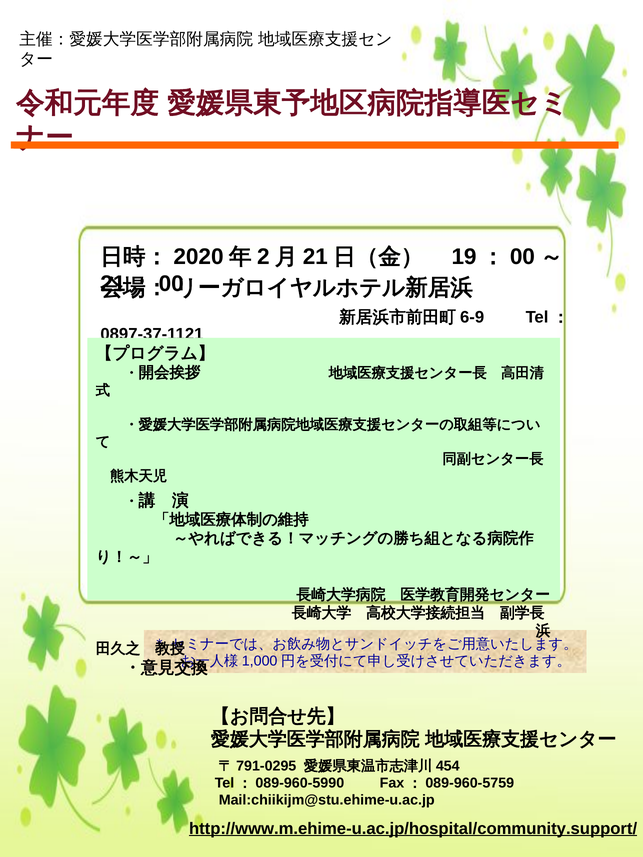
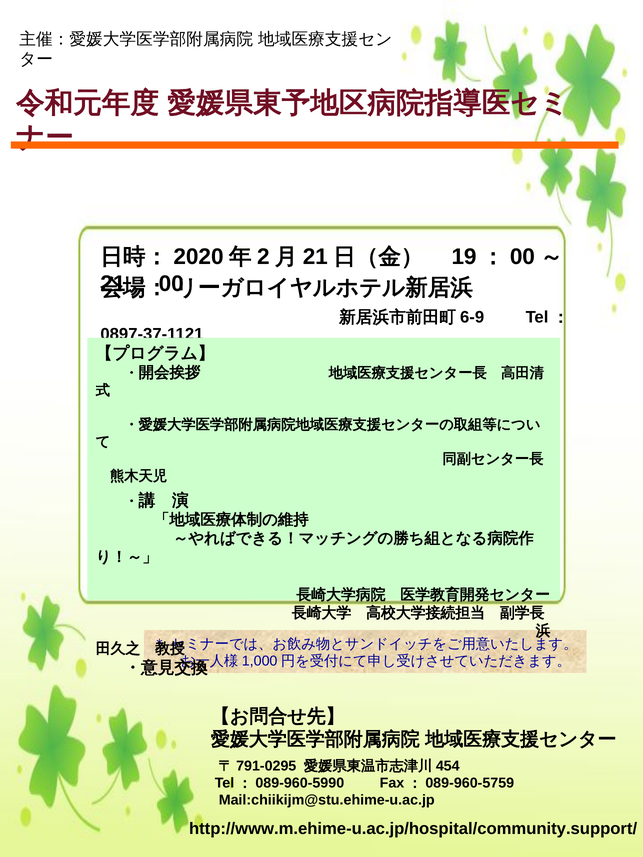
http://www.m.ehime-u.ac.jp/hospital/community.support/ underline: present -> none (413, 829)
